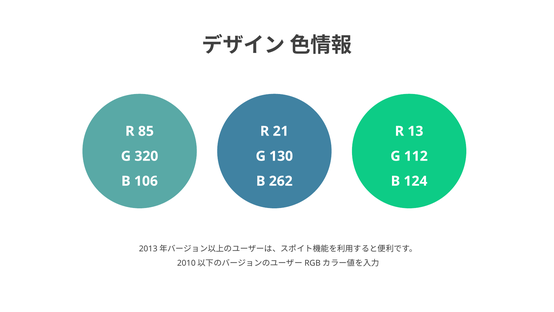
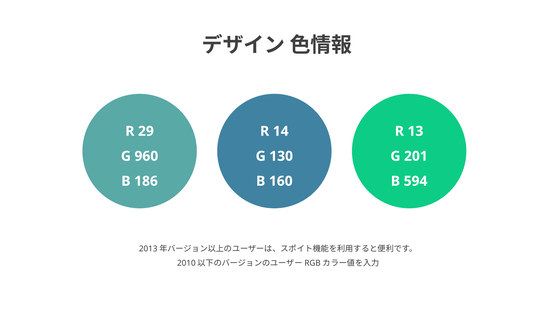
85: 85 -> 29 (146, 131)
21: 21 -> 14 (281, 131)
320: 320 -> 960 (146, 156)
112: 112 -> 201 (416, 156)
106: 106 -> 186 (146, 181)
262: 262 -> 160 (281, 181)
124: 124 -> 594 (416, 181)
